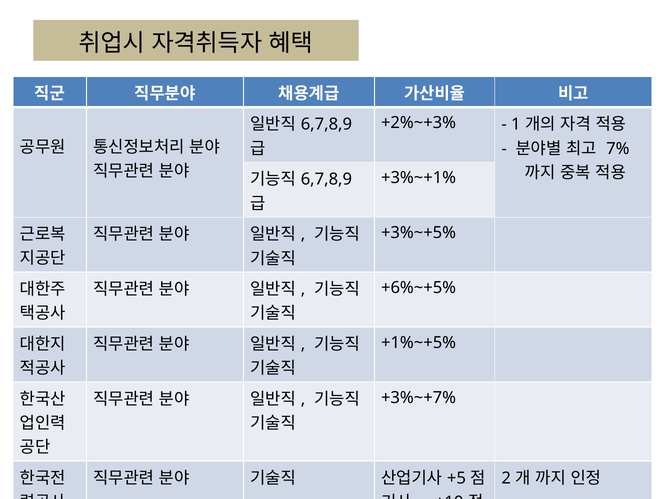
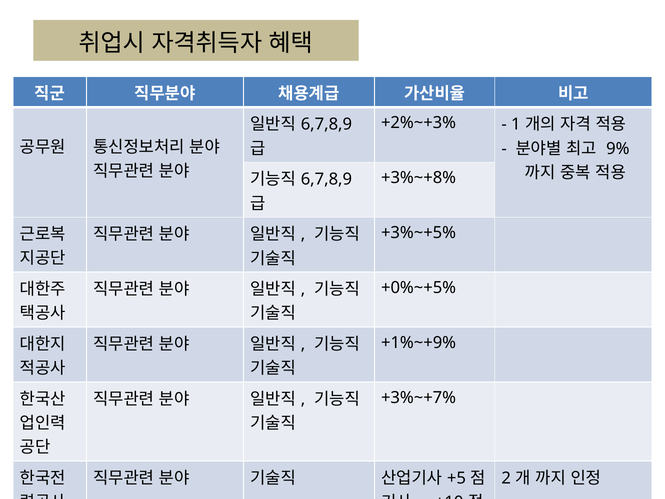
7%: 7% -> 9% (618, 149)
+3%~+1%: +3%~+1% -> +3%~+8% (419, 178)
+6%~+5%: +6%~+5% -> +0%~+5% (419, 288)
+1%~+5%: +1%~+5% -> +1%~+9% (419, 342)
